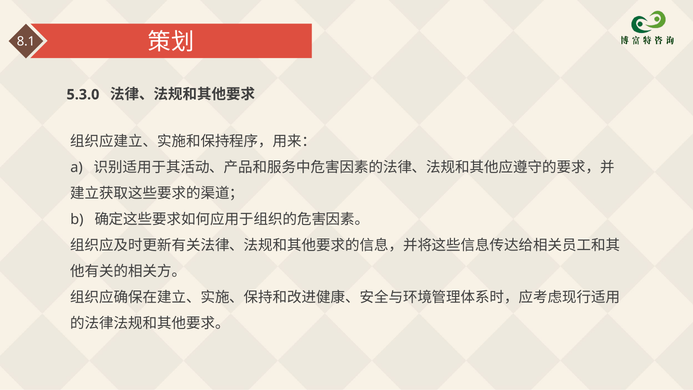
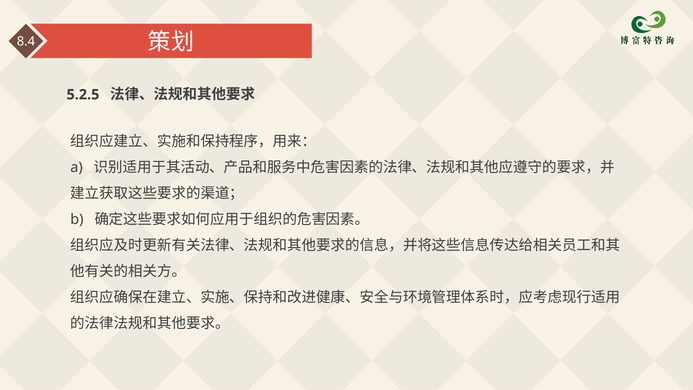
8.1: 8.1 -> 8.4 (26, 42)
5.3.0: 5.3.0 -> 5.2.5 (83, 95)
